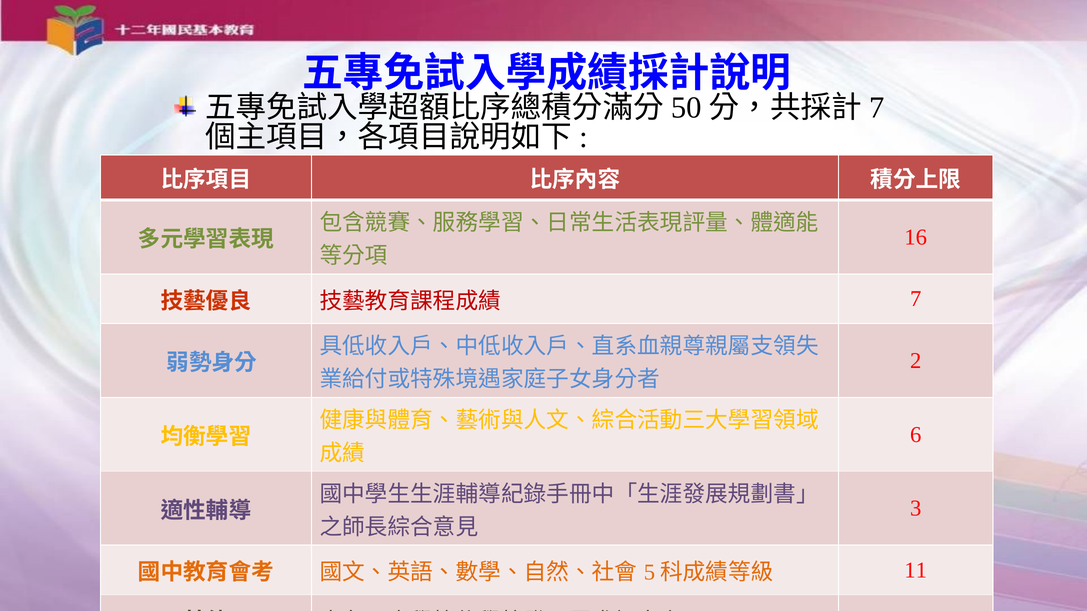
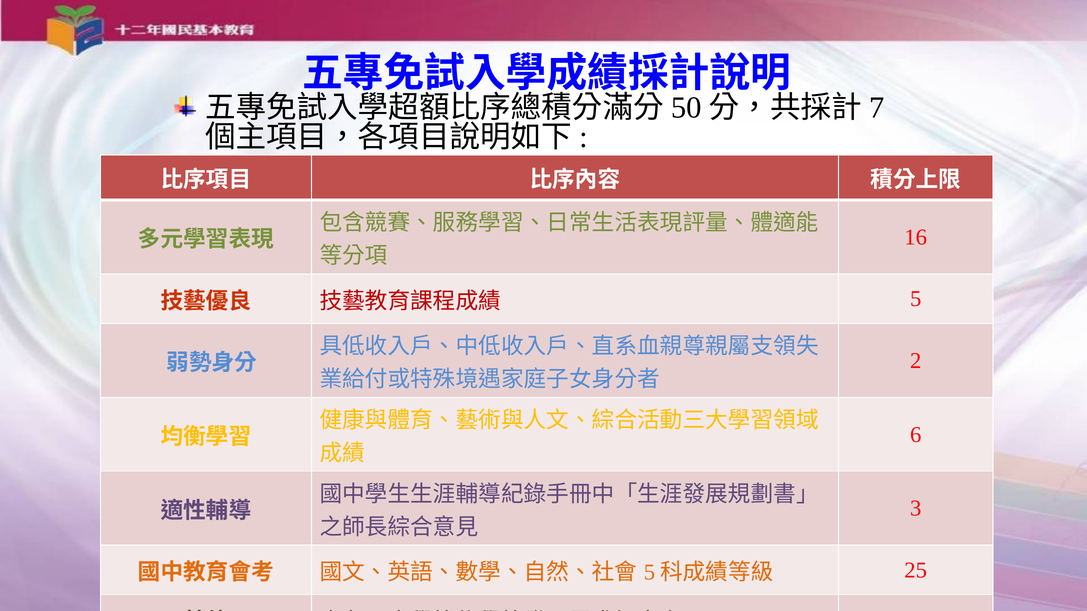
7: 7 -> 5 (916, 299)
11: 11 -> 25 (916, 571)
